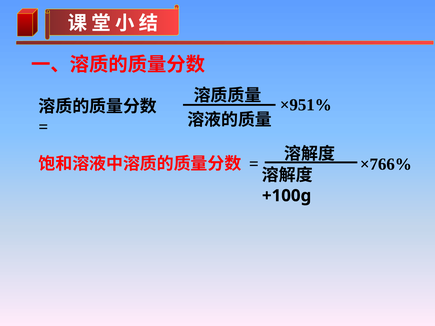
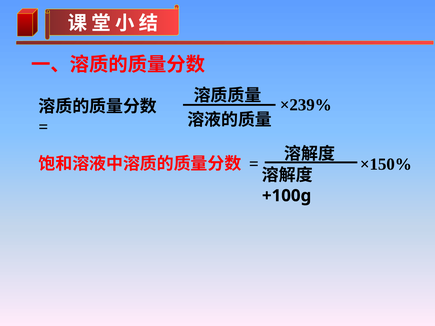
×951%: ×951% -> ×239% (306, 105)
×766%: ×766% -> ×150% (386, 165)
